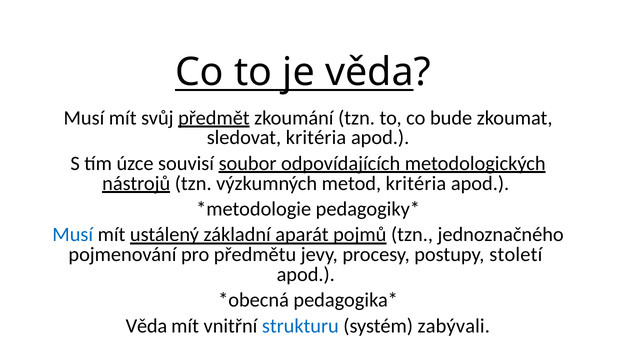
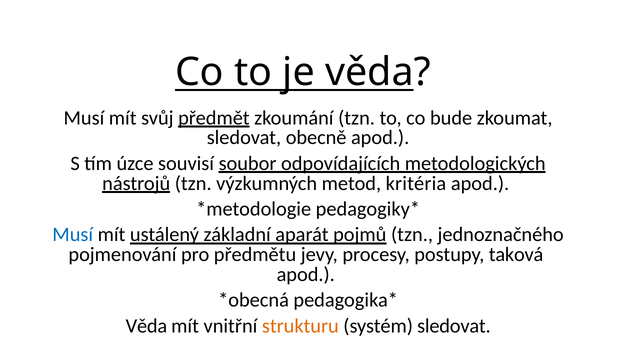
sledovat kritéria: kritéria -> obecně (316, 138)
století: století -> taková (516, 255)
strukturu colour: blue -> orange (300, 326)
systém zabývali: zabývali -> sledovat (454, 326)
